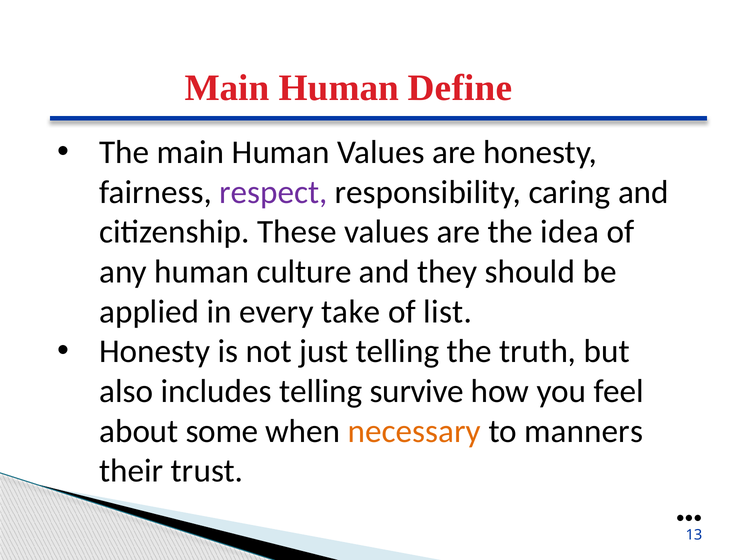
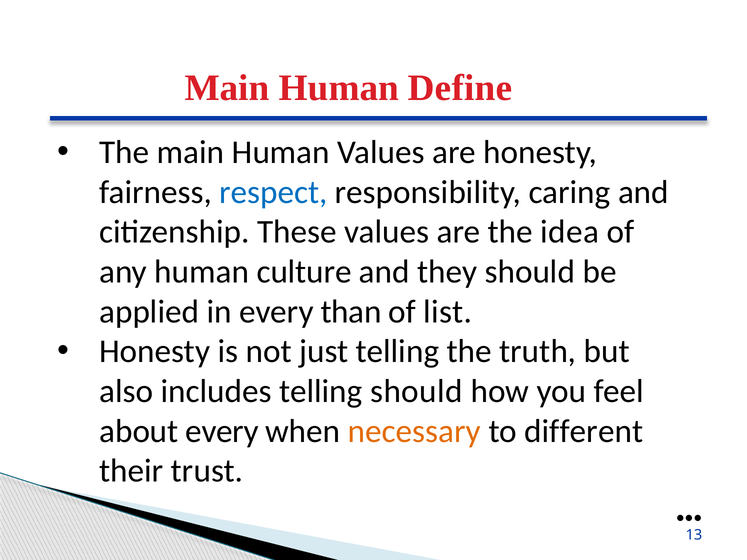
respect colour: purple -> blue (273, 192)
take: take -> than (351, 312)
telling survive: survive -> should (416, 392)
about some: some -> every (222, 431)
manners: manners -> different (584, 431)
